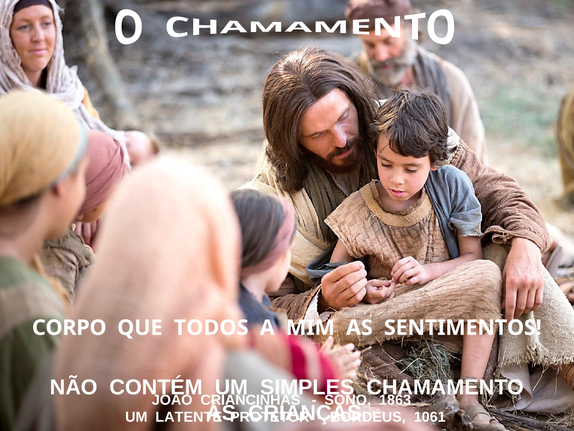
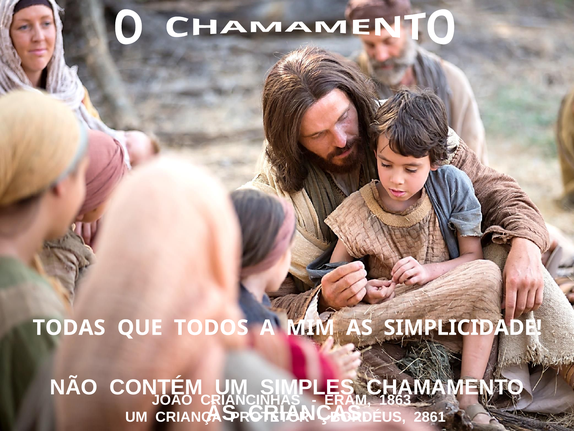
CORPO: CORPO -> TODAS (69, 327)
SENTIMENTOS: SENTIMENTOS -> SIMPLICIDADE (463, 327)
SONO: SONO -> ERAM (348, 400)
LATENTE: LATENTE -> CRIANÇA (189, 417)
1061: 1061 -> 2861 (430, 417)
